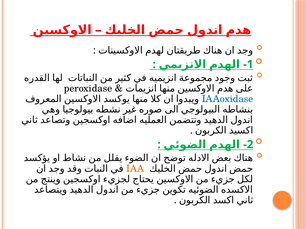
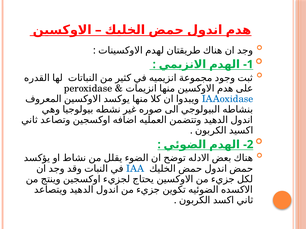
IAA colour: orange -> blue (135, 169)
